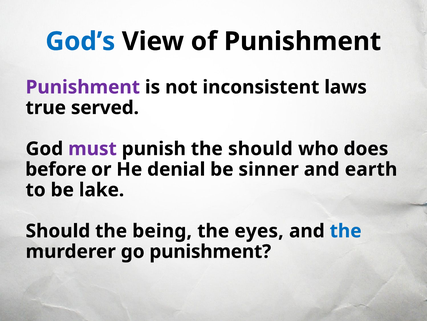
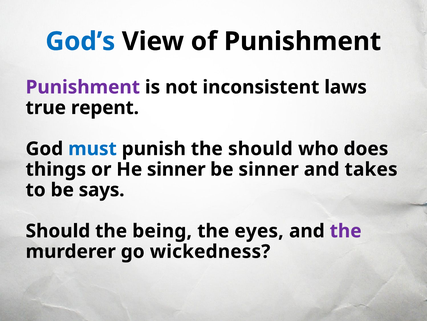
served: served -> repent (105, 108)
must colour: purple -> blue (92, 149)
before: before -> things (56, 169)
He denial: denial -> sinner (176, 169)
earth: earth -> takes (371, 169)
lake: lake -> says (102, 190)
the colour: blue -> purple (346, 231)
go punishment: punishment -> wickedness (210, 251)
